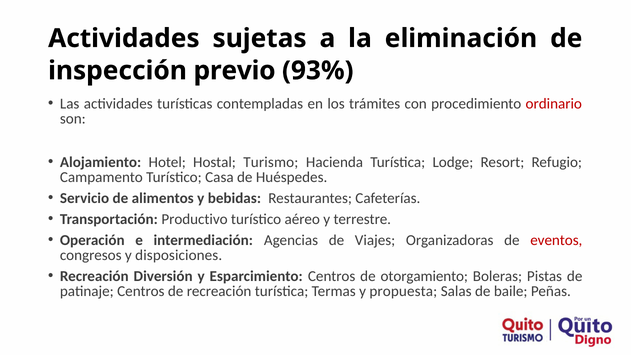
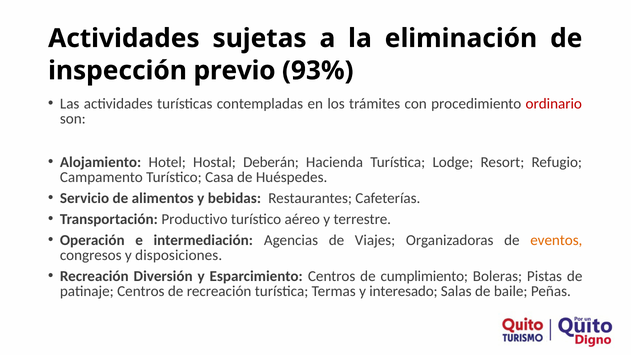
Turismo: Turismo -> Deberán (271, 162)
eventos colour: red -> orange (556, 240)
otorgamiento: otorgamiento -> cumplimiento (424, 276)
propuesta: propuesta -> interesado (403, 291)
